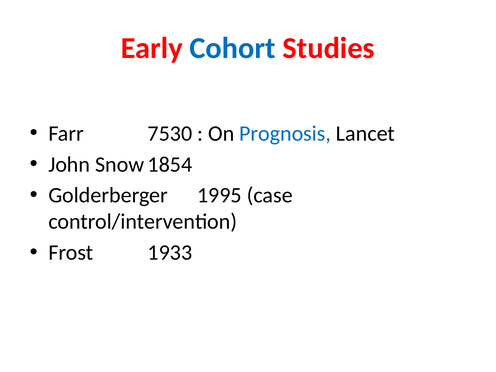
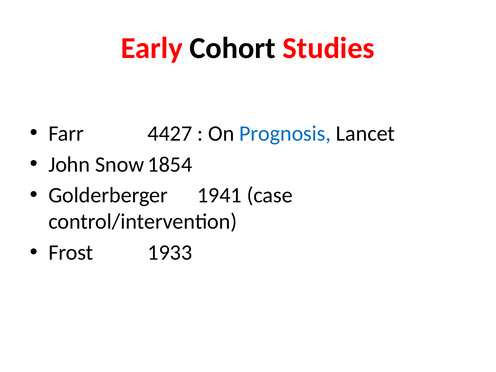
Cohort colour: blue -> black (233, 48)
7530: 7530 -> 4427 (170, 134)
1995: 1995 -> 1941 (219, 195)
